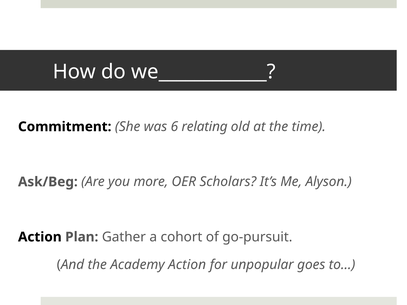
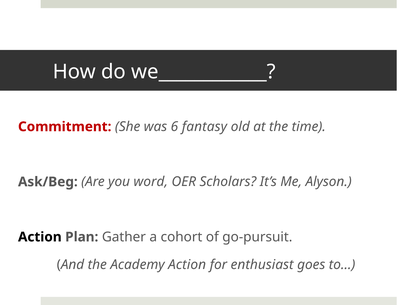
Commitment colour: black -> red (65, 127)
relating: relating -> fantasy (204, 127)
more: more -> word (151, 182)
unpopular: unpopular -> enthusiast (262, 265)
